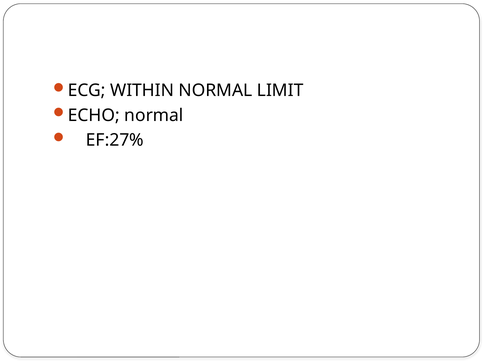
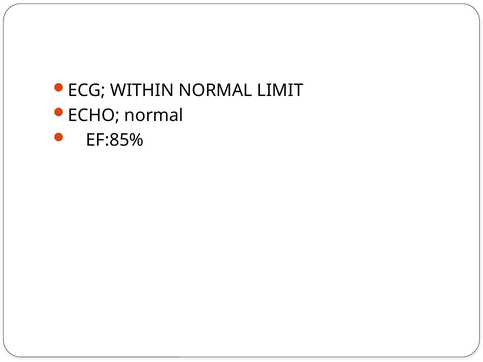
EF:27%: EF:27% -> EF:85% (115, 140)
